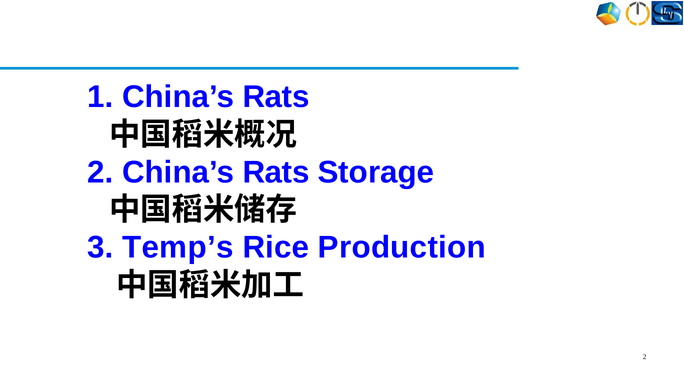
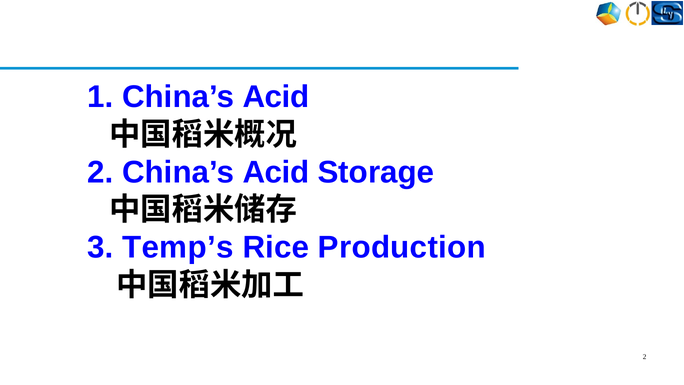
1 China’s Rats: Rats -> Acid (276, 97)
2 China’s Rats: Rats -> Acid (276, 172)
